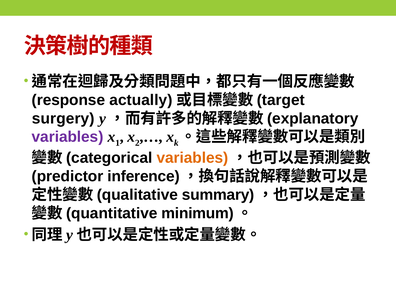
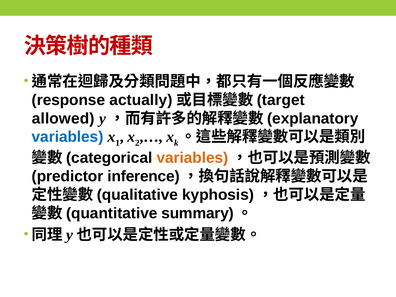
surgery: surgery -> allowed (63, 118)
variables colour: purple -> blue (68, 137)
summary: summary -> kyphosis (218, 195)
minimum: minimum -> summary (198, 213)
